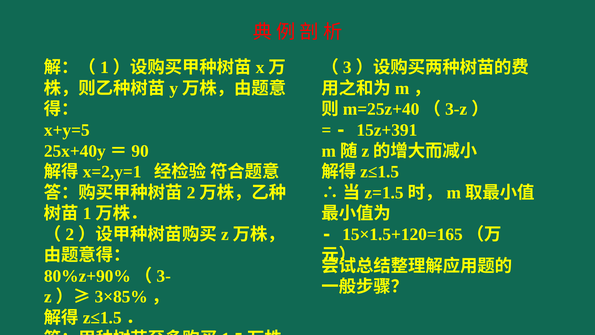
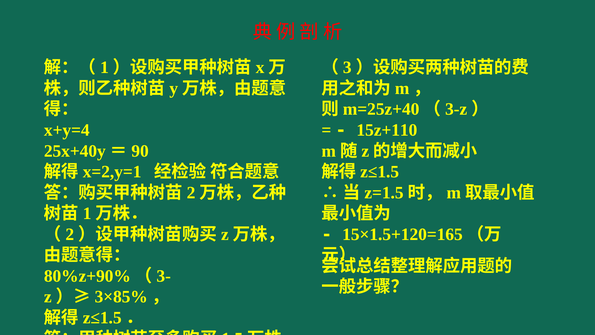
x+y=5: x+y=5 -> x+y=4 (67, 130)
15z+391: 15z+391 -> 15z+110 (387, 130)
